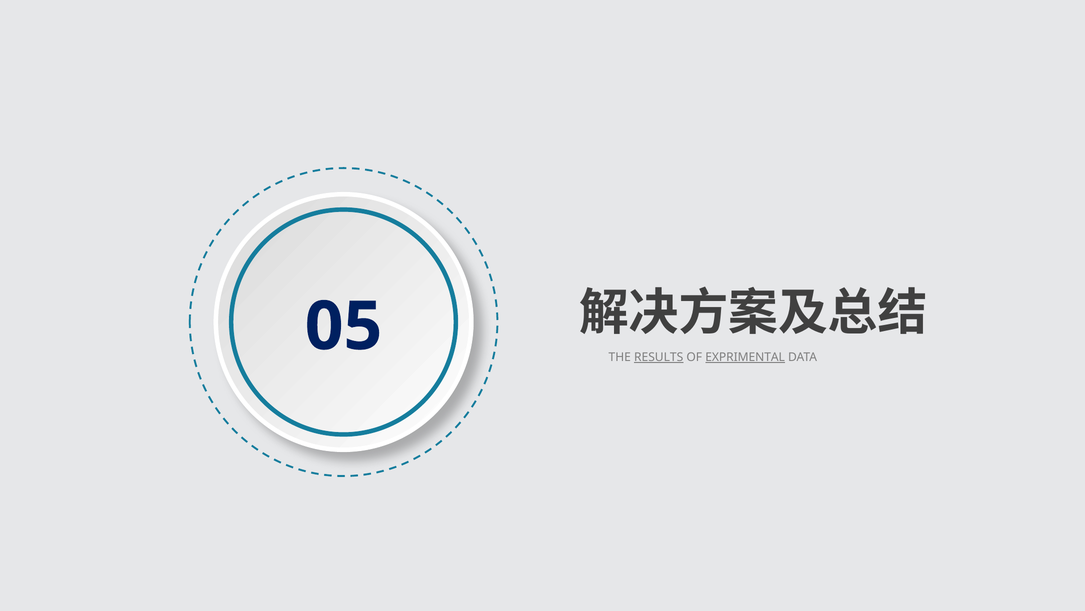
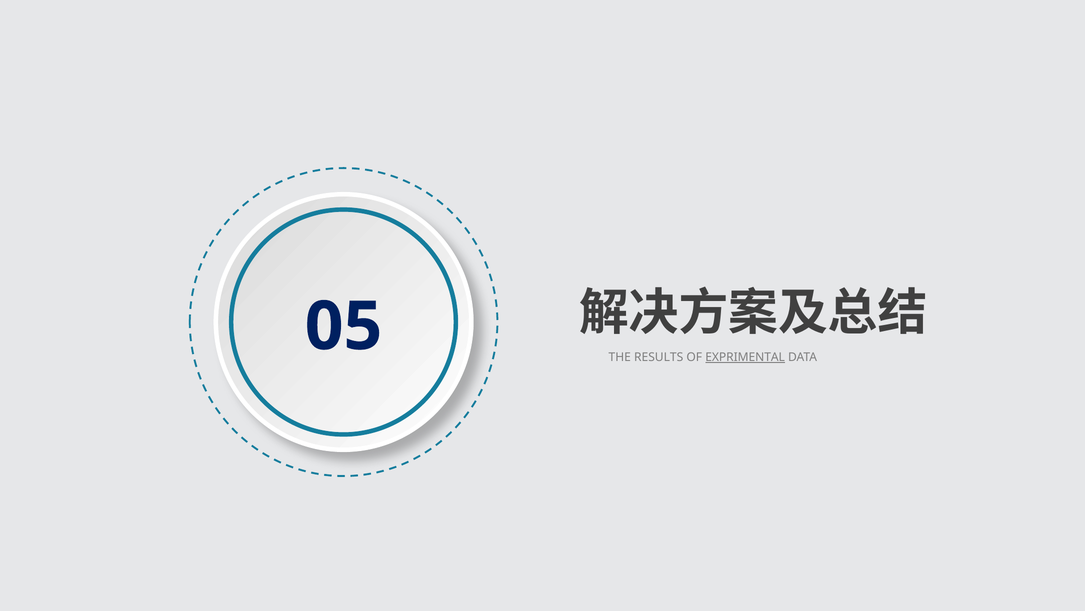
RESULTS underline: present -> none (659, 357)
